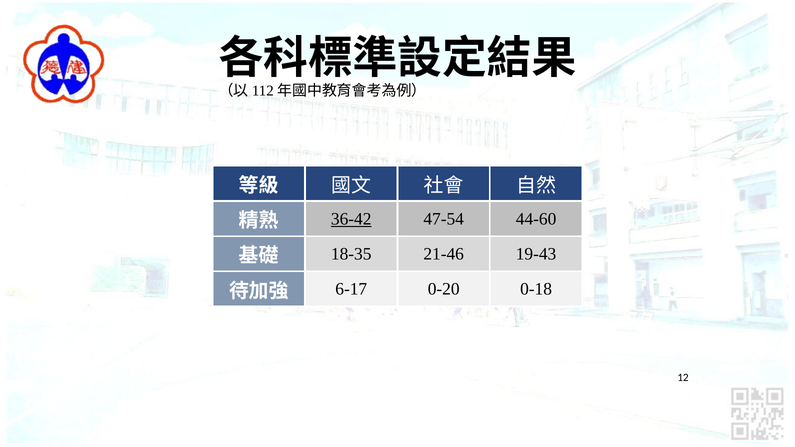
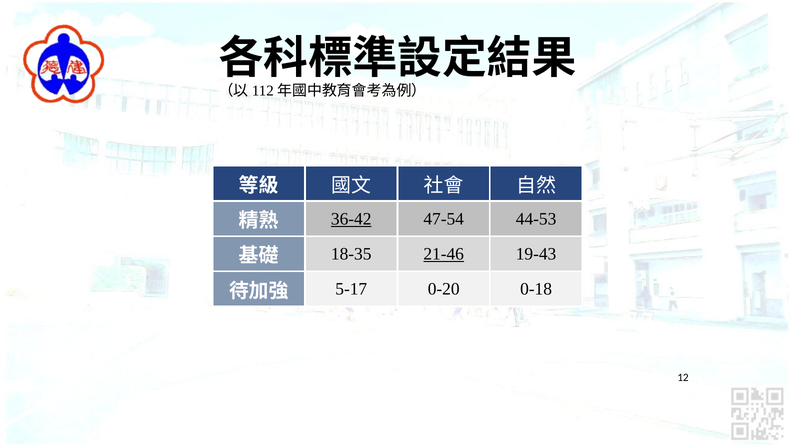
44-60: 44-60 -> 44-53 (536, 219)
21-46 underline: none -> present (444, 254)
6-17: 6-17 -> 5-17 (351, 289)
